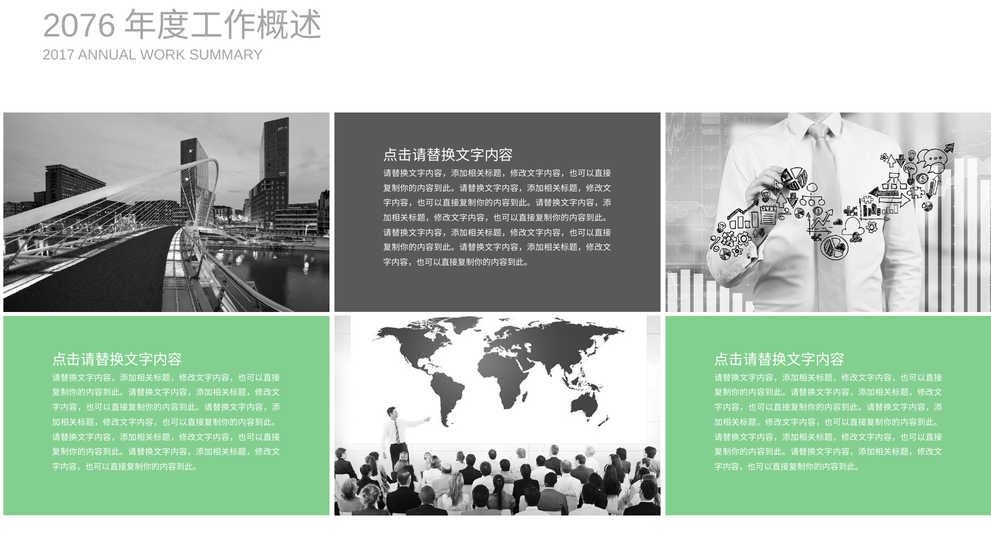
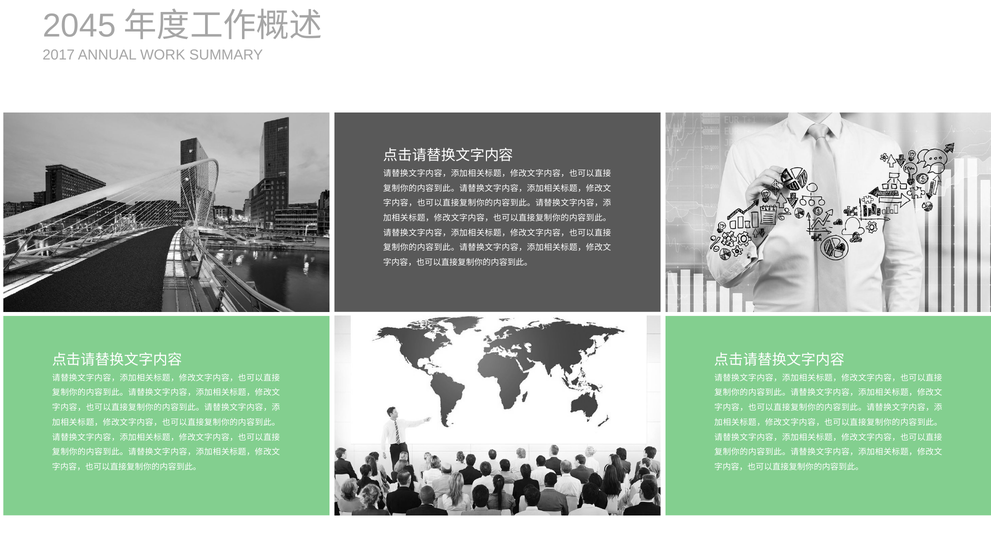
2076: 2076 -> 2045 (79, 26)
